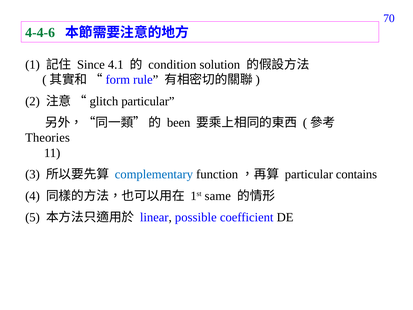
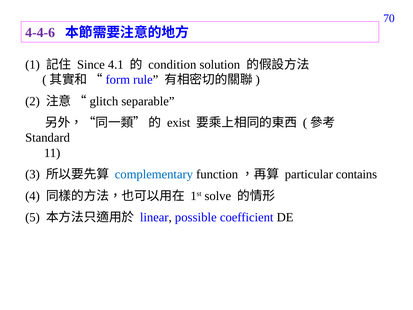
4-4-6 colour: green -> purple (40, 33)
glitch particular: particular -> separable (148, 101)
been: been -> exist (179, 123)
Theories: Theories -> Standard (48, 138)
same: same -> solve (218, 196)
